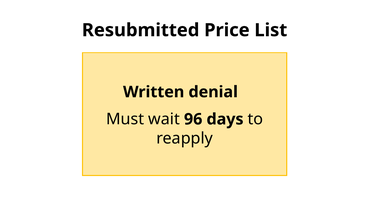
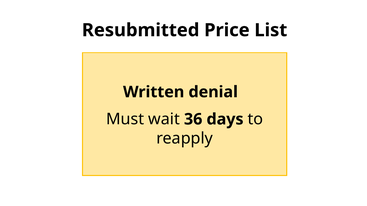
96: 96 -> 36 (193, 119)
